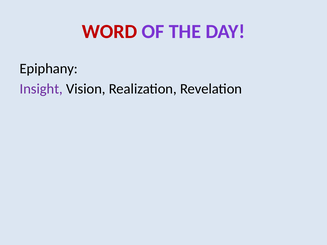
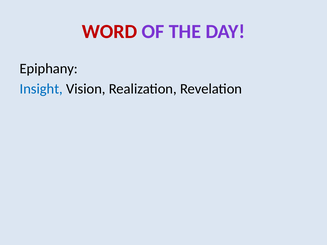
Insight colour: purple -> blue (41, 89)
